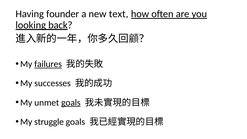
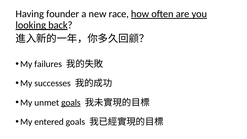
text: text -> race (119, 14)
failures underline: present -> none (48, 64)
struggle: struggle -> entered (49, 122)
